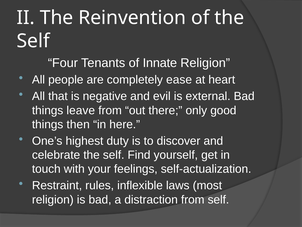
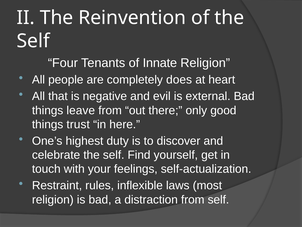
ease: ease -> does (179, 80)
then: then -> trust (78, 124)
